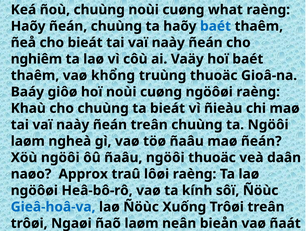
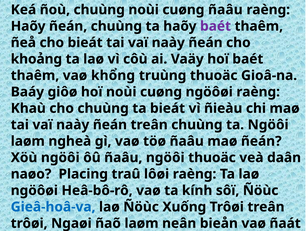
cuøng what: what -> ñaâu (225, 10)
baét colour: blue -> purple (216, 26)
nghiêm: nghiêm -> khoảng (36, 59)
Approx: Approx -> Placing (83, 174)
